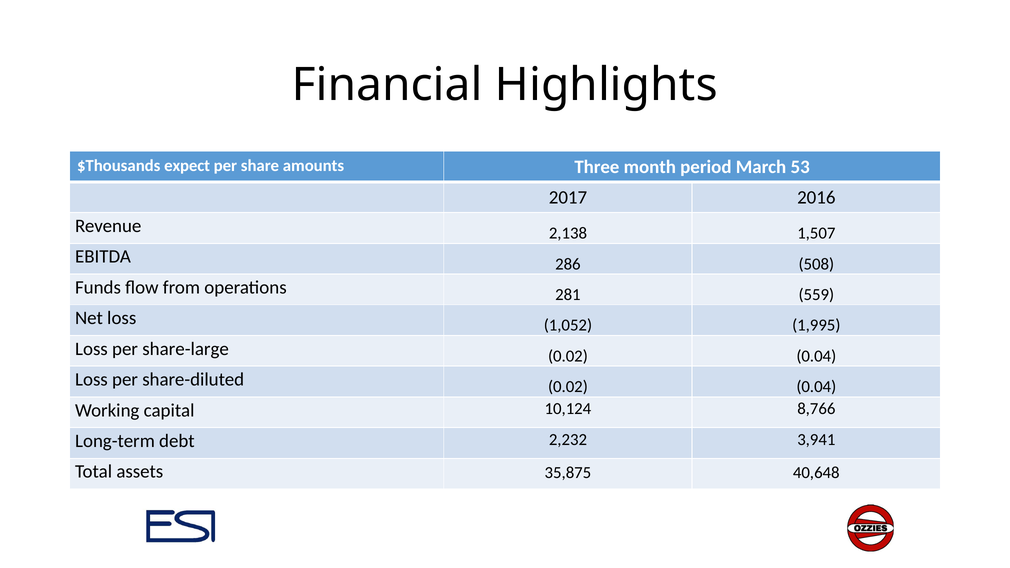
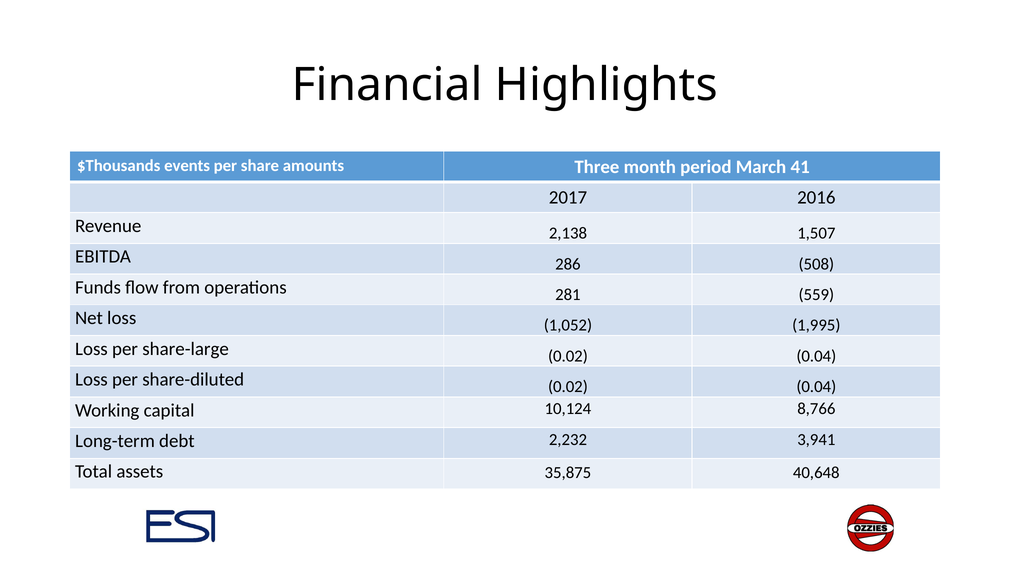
expect: expect -> events (187, 166)
53: 53 -> 41 (800, 167)
